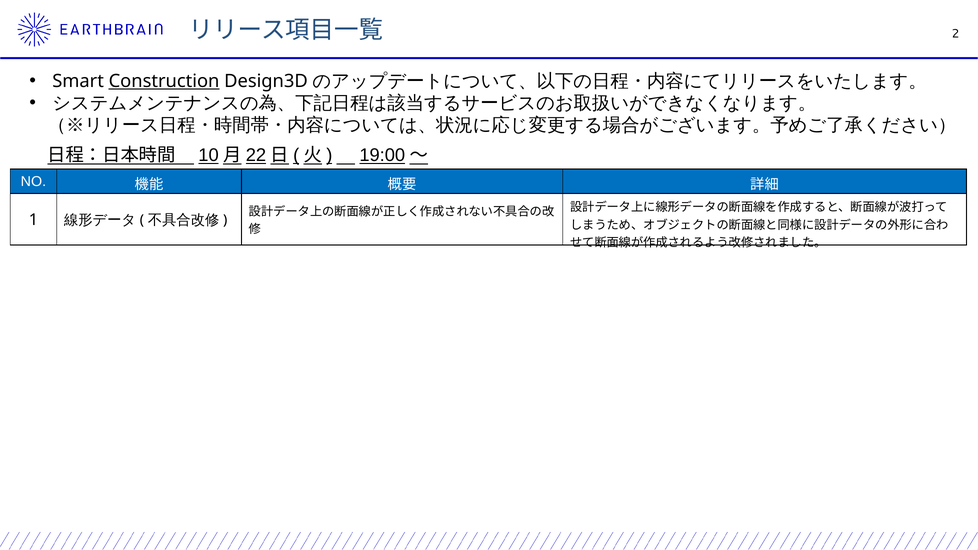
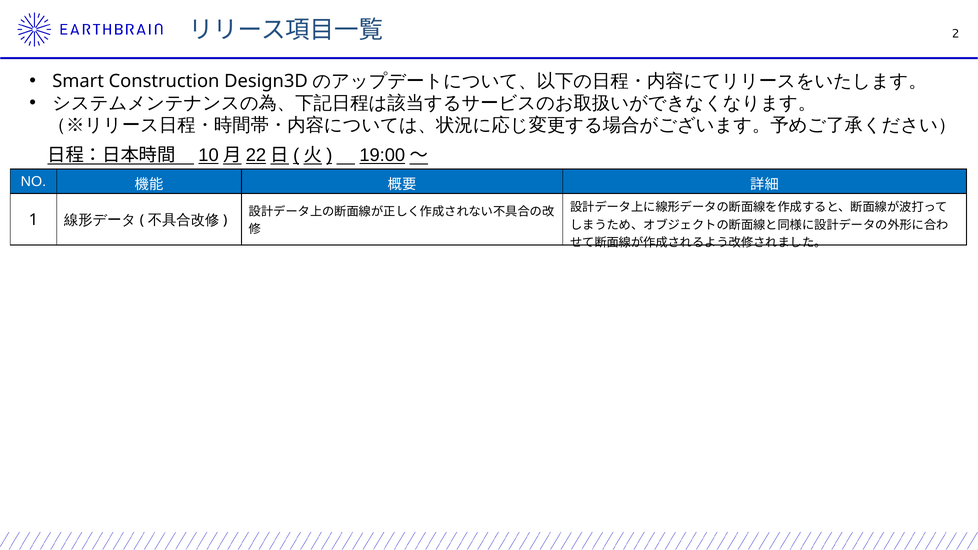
Construction underline: present -> none (164, 81)
